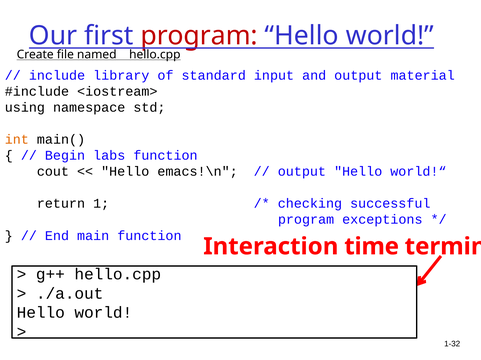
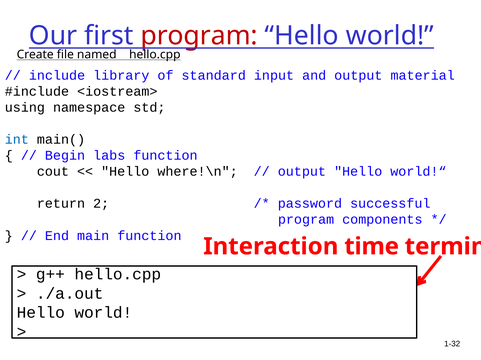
int colour: orange -> blue (17, 140)
emacs!\n: emacs!\n -> where!\n (198, 172)
1: 1 -> 2 (101, 204)
checking: checking -> password (310, 204)
exceptions: exceptions -> components (382, 220)
